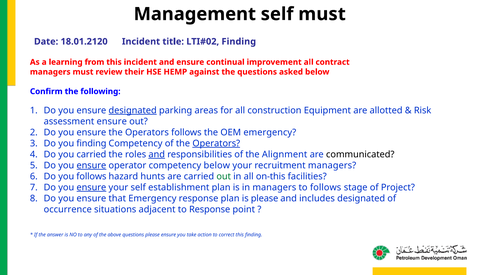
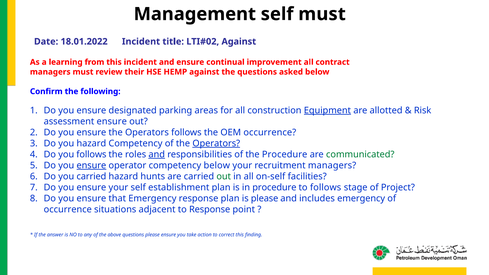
18.01.2120: 18.01.2120 -> 18.01.2022 (84, 42)
Finding: Finding -> Against (239, 42)
designated underline: present -> none (133, 110)
Equipment underline: none -> present (327, 110)
OEM emergency: emergency -> occurrence (270, 132)
you finding: finding -> hazard (91, 143)
you carried: carried -> follows (91, 154)
the Alignment: Alignment -> Procedure (285, 154)
communicated colour: black -> green (360, 154)
you follows: follows -> carried (91, 176)
on-this: on-this -> on-self (271, 176)
ensure underline: present -> none (91, 187)
in managers: managers -> procedure (274, 187)
includes designated: designated -> emergency (361, 198)
